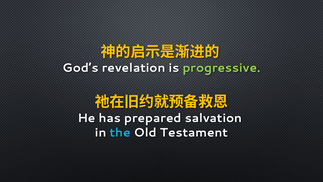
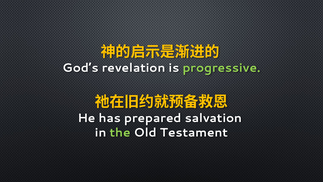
the colour: light blue -> light green (120, 132)
